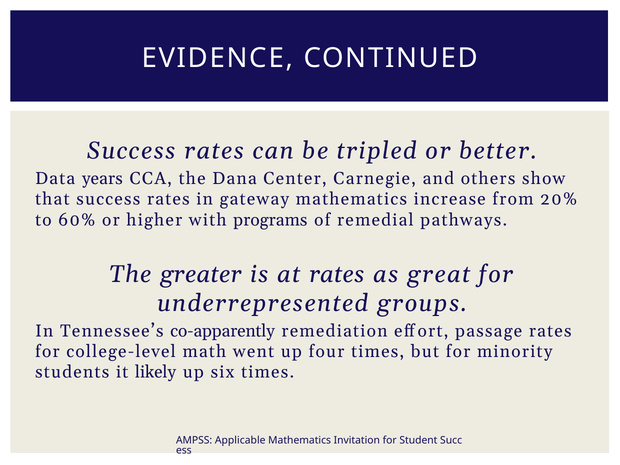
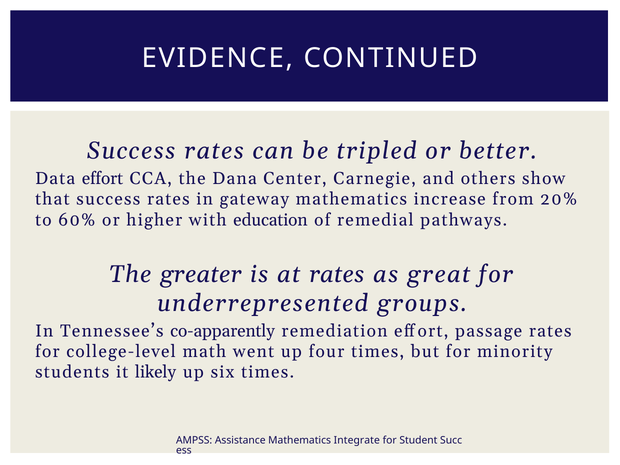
Data years: years -> effort (103, 179)
programs: programs -> education (270, 220)
Applicable: Applicable -> Assistance (240, 440)
Invitation: Invitation -> Integrate (357, 440)
